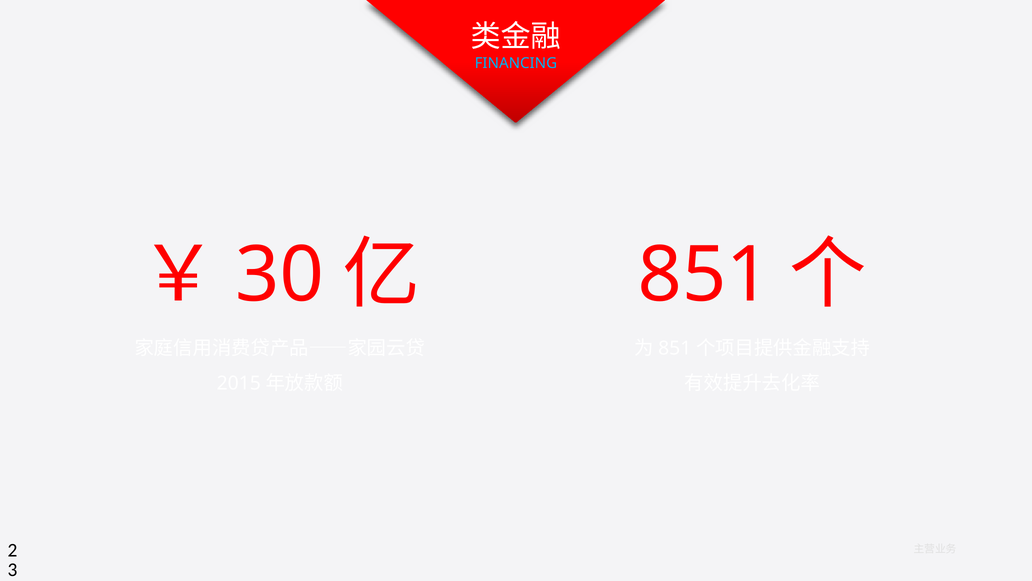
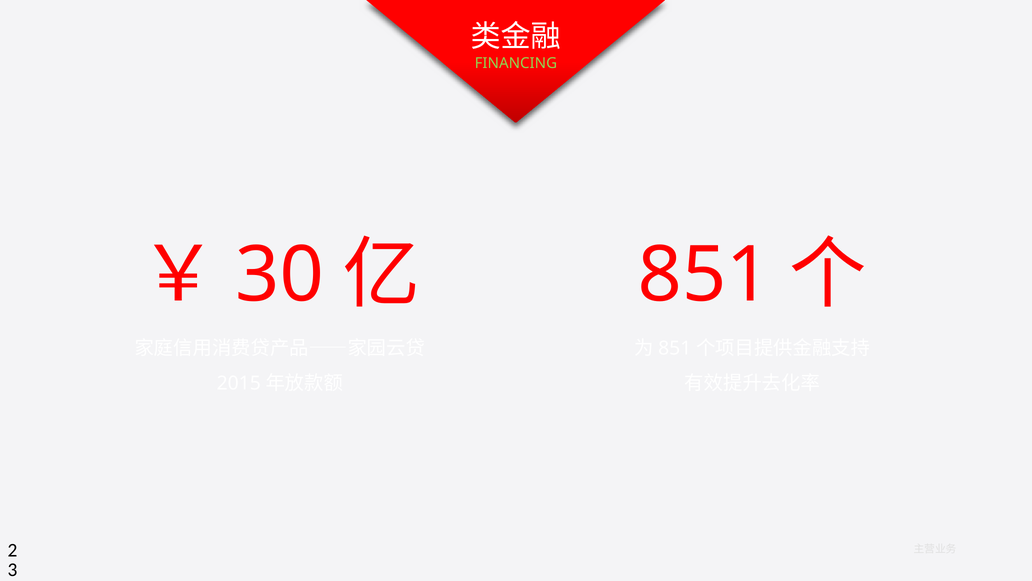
FINANCING colour: light blue -> light green (516, 63)
